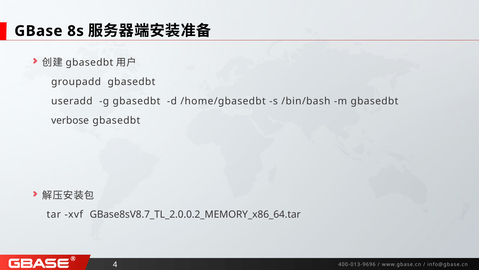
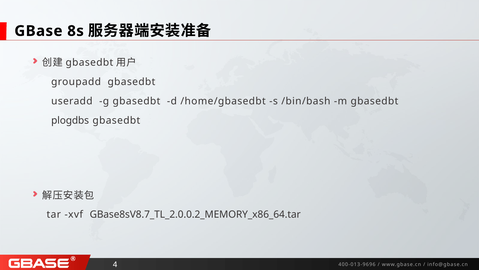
verbose: verbose -> plogdbs (70, 120)
